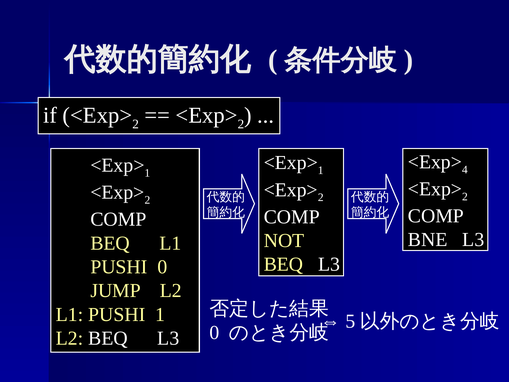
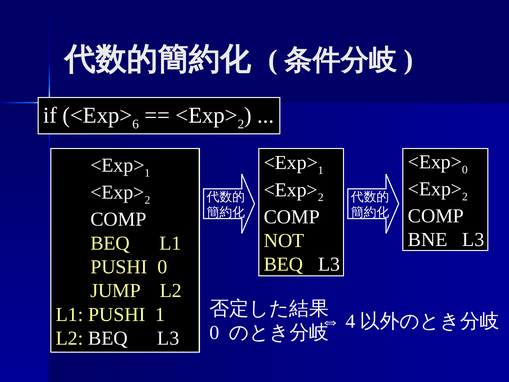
2: 2 -> 6 (136, 124)
4: 4 -> 0 (465, 169)
5: 5 -> 4 (350, 321)
